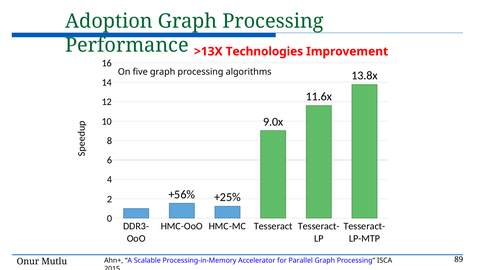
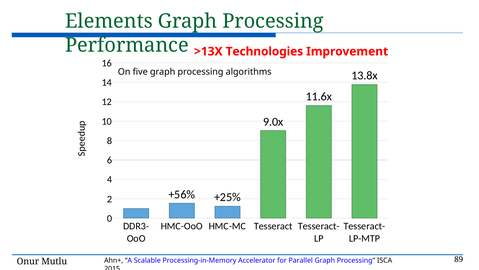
Adoption: Adoption -> Elements (109, 21)
